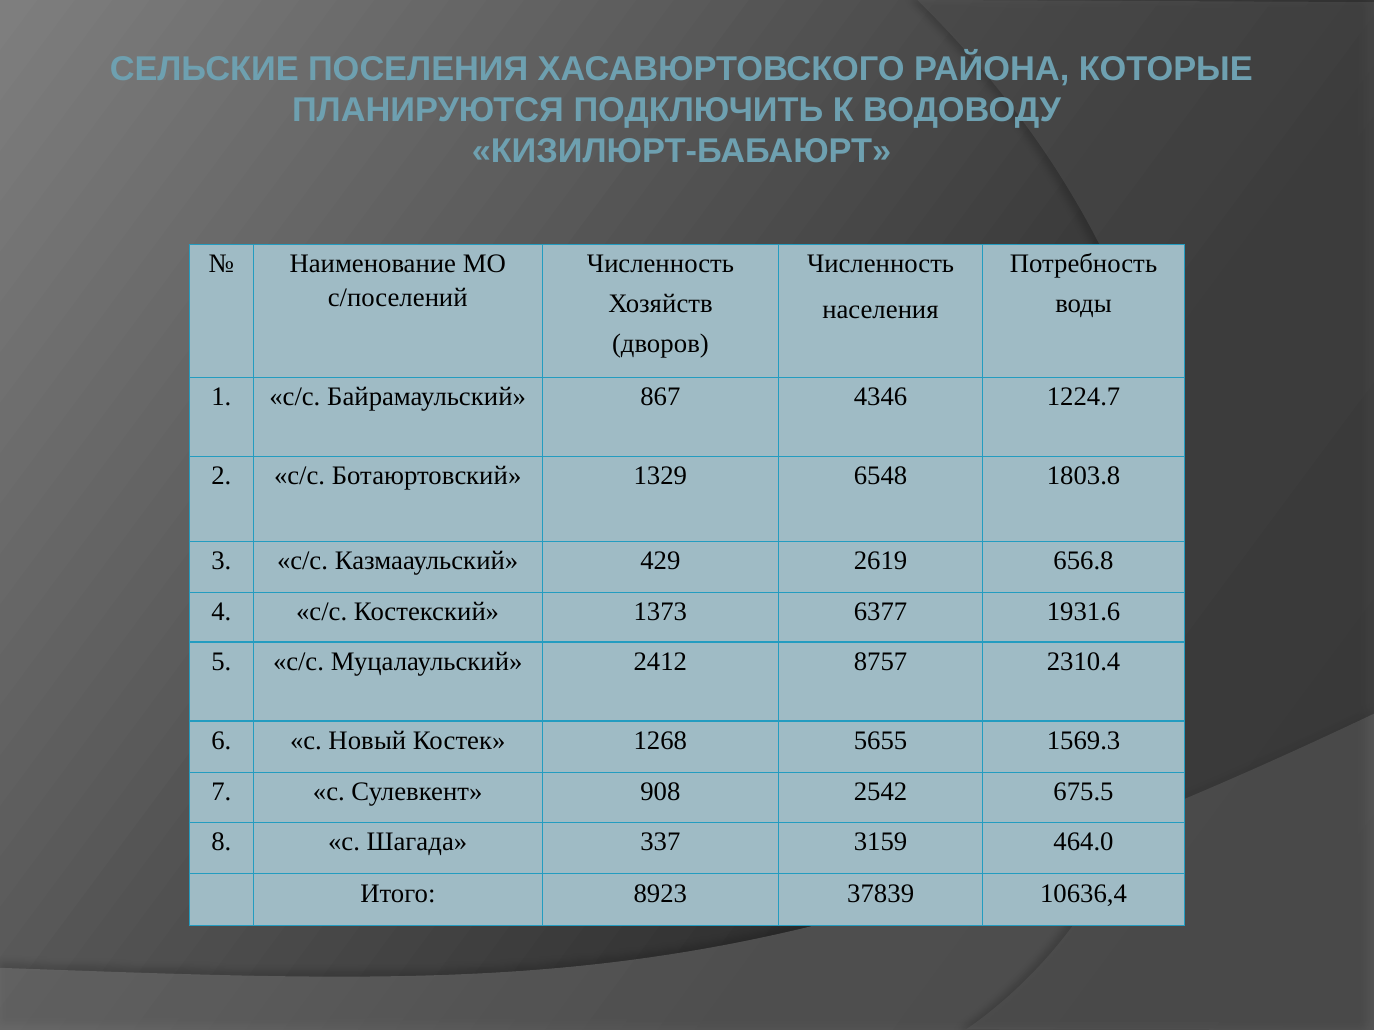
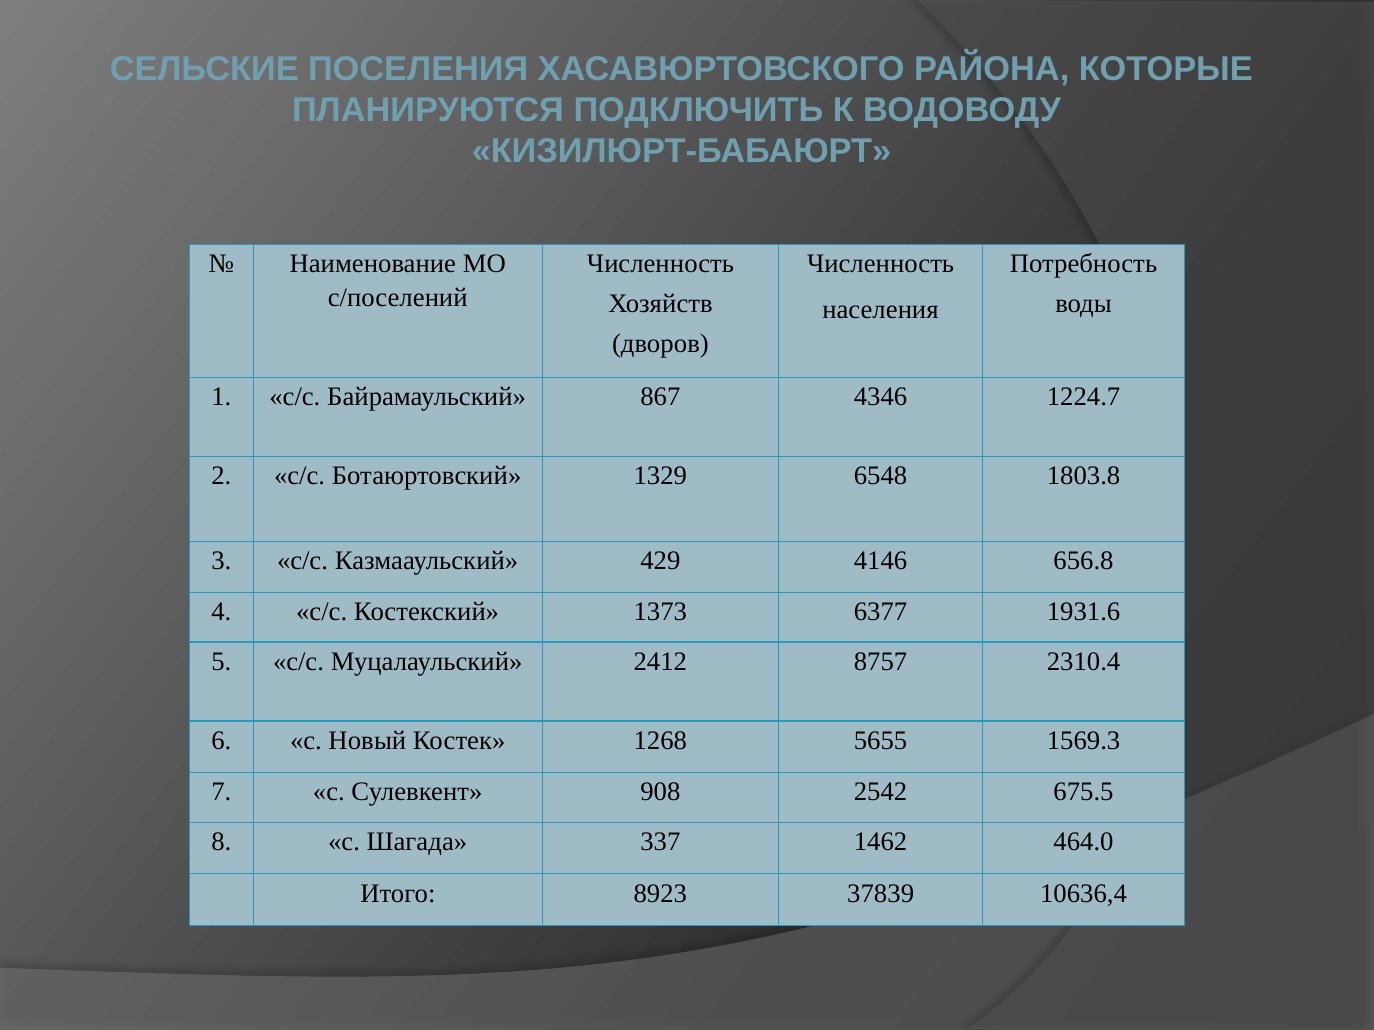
2619: 2619 -> 4146 (881, 561)
3159: 3159 -> 1462 (881, 843)
